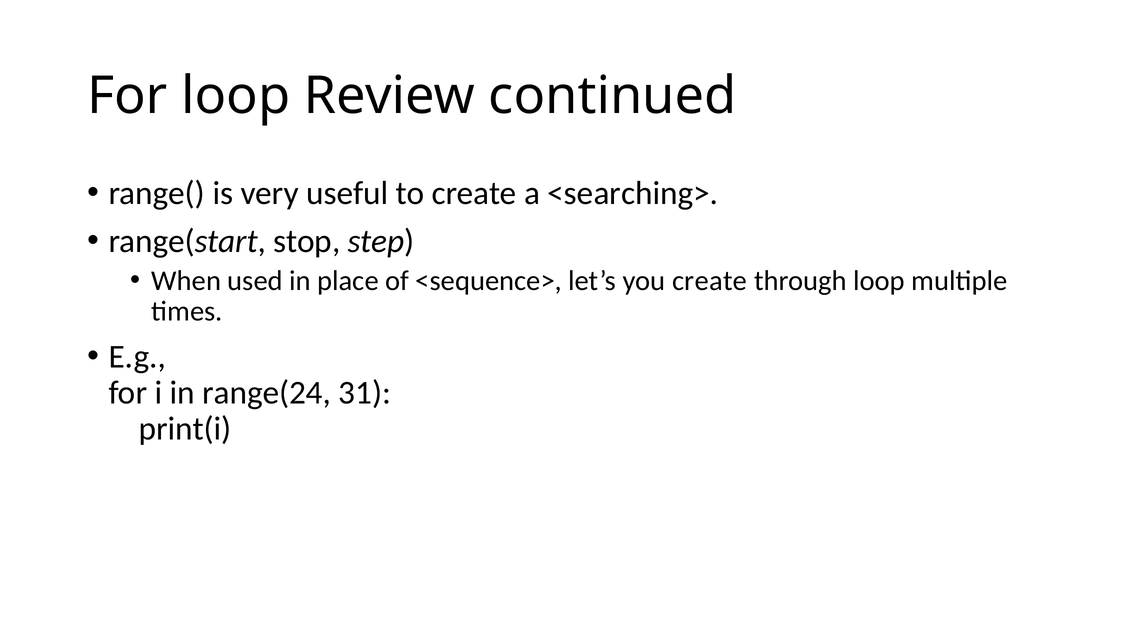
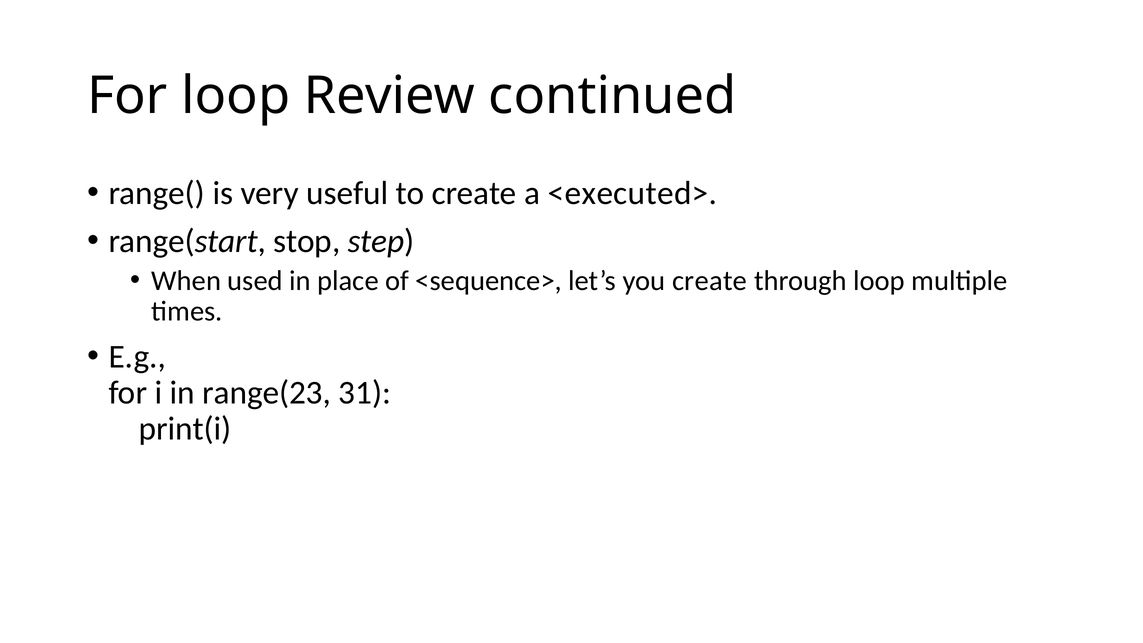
<searching>: <searching> -> <executed> (633, 193)
range(24: range(24 -> range(23 (267, 393)
